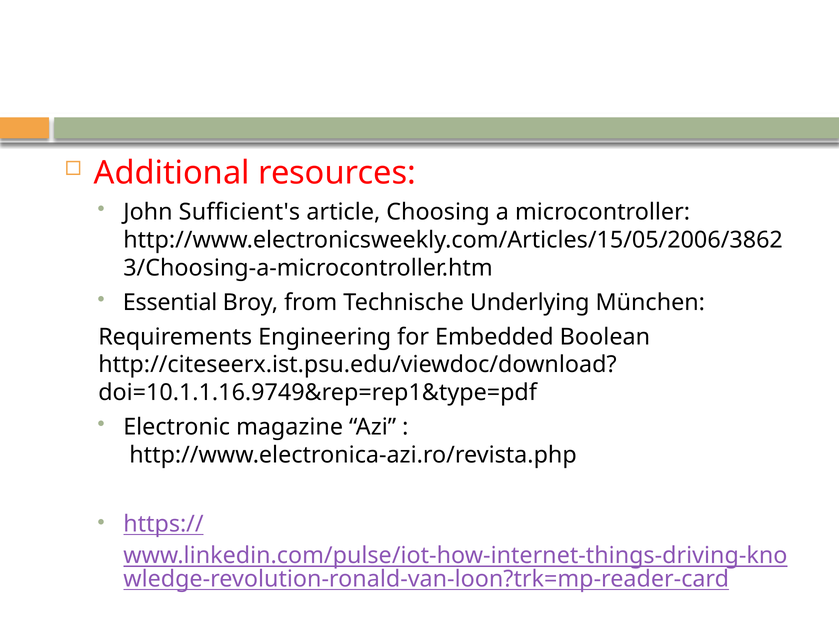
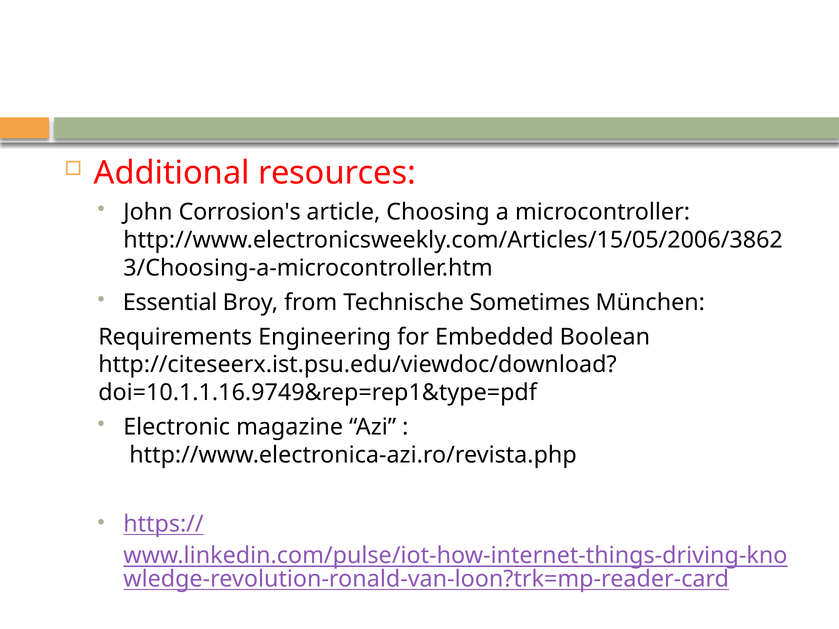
Sufficient's: Sufficient's -> Corrosion's (240, 212)
Underlying: Underlying -> Sometimes (530, 303)
